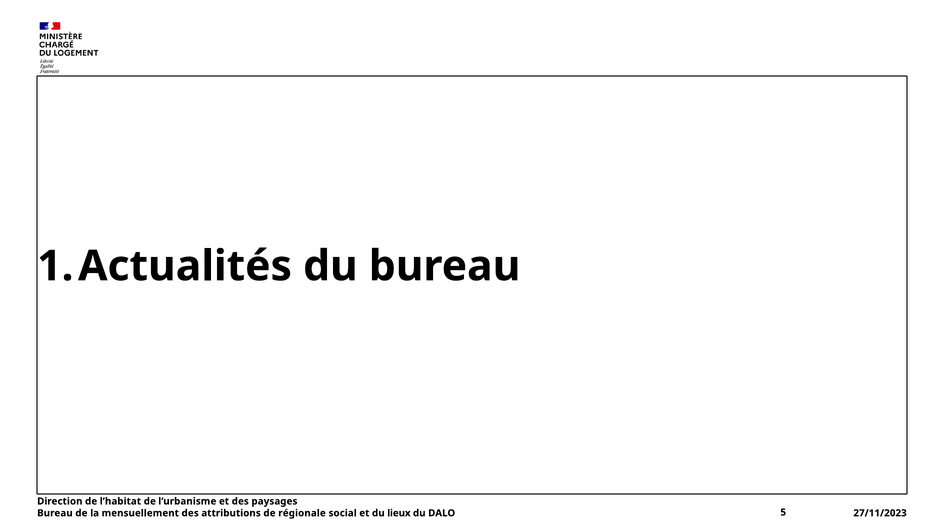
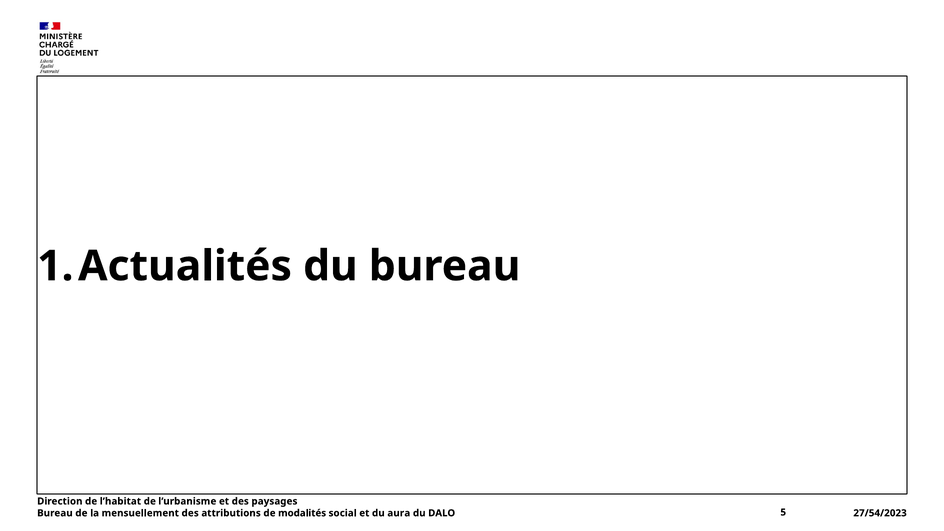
régionale: régionale -> modalités (302, 513)
lieux: lieux -> aura (399, 513)
27/11/2023: 27/11/2023 -> 27/54/2023 (880, 513)
